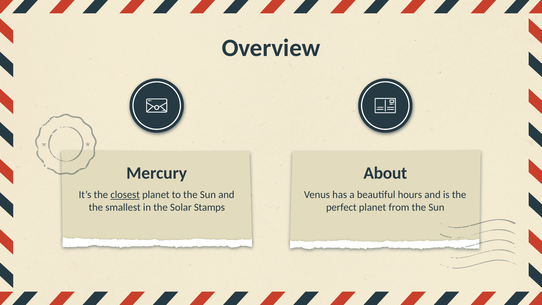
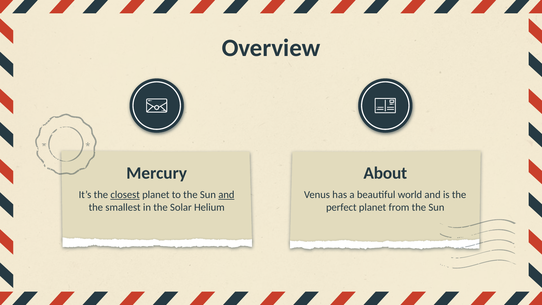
and underline: none -> present (226, 195)
hours: hours -> world (410, 195)
Stamps: Stamps -> Helium (209, 207)
